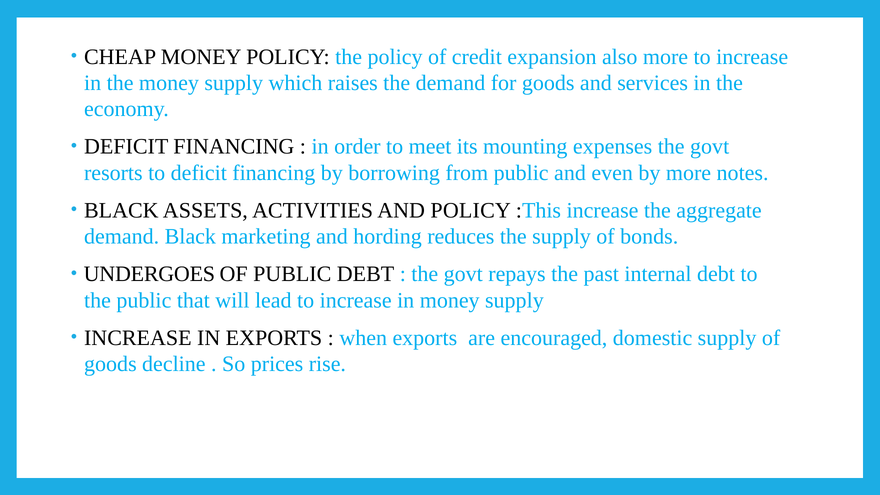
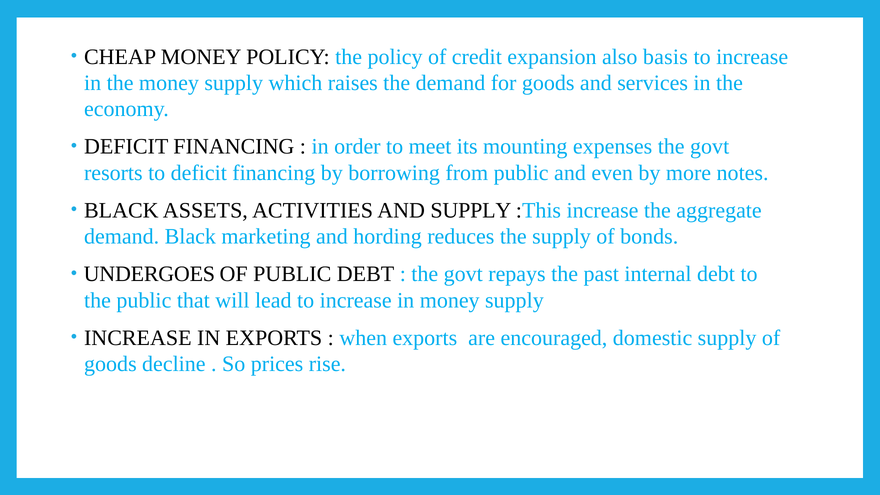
also more: more -> basis (665, 57)
AND POLICY: POLICY -> SUPPLY (471, 210)
